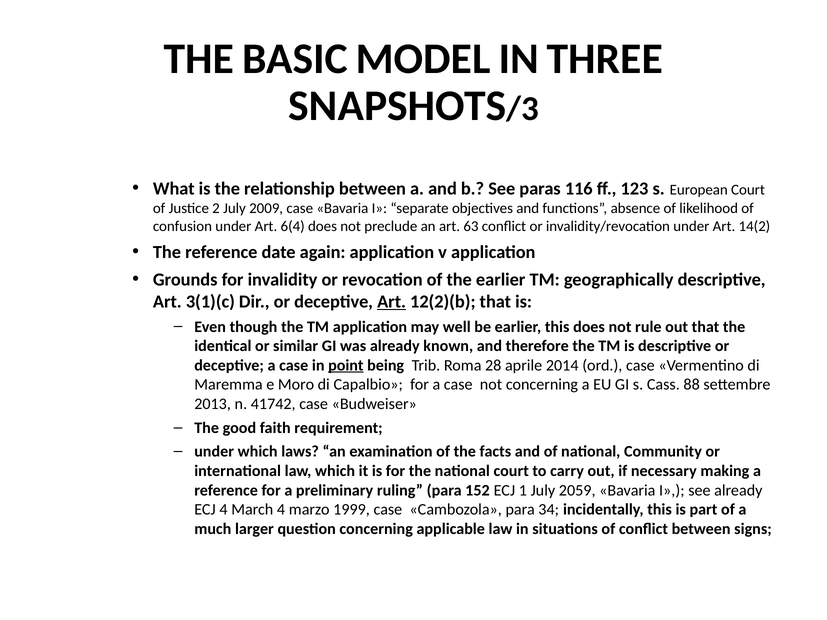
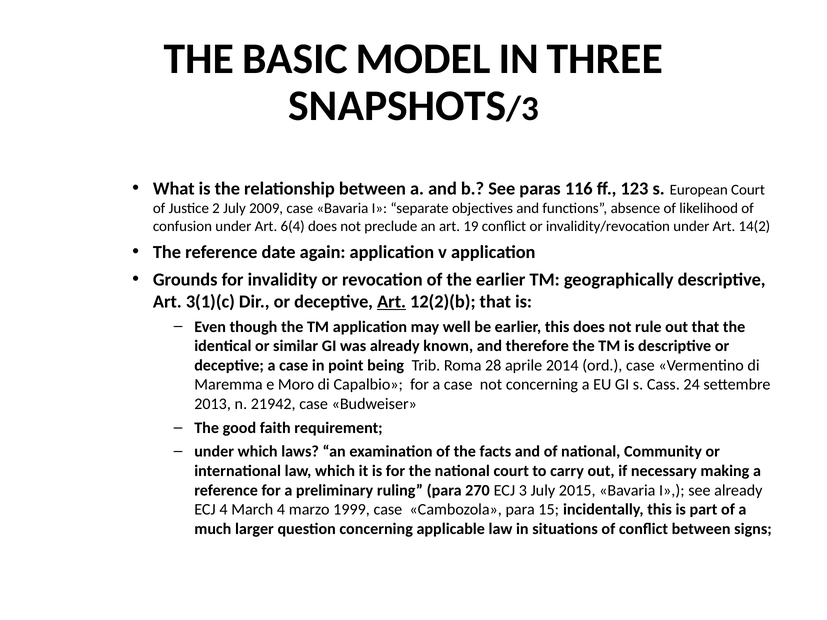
63: 63 -> 19 (471, 226)
point underline: present -> none (346, 365)
88: 88 -> 24 (692, 385)
41742: 41742 -> 21942 (273, 404)
152: 152 -> 270 (477, 490)
1: 1 -> 3 (523, 490)
2059: 2059 -> 2015 (577, 490)
34: 34 -> 15 (549, 510)
